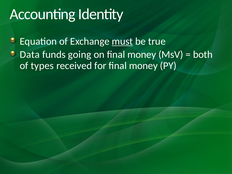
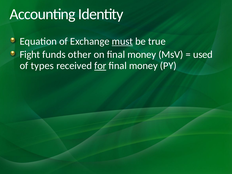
Data: Data -> Fight (30, 55)
going: going -> other (80, 55)
both: both -> used (203, 55)
for underline: none -> present (100, 66)
